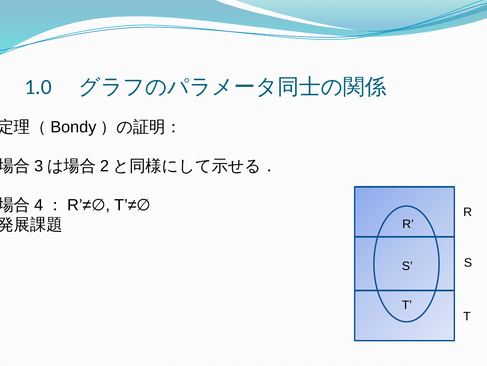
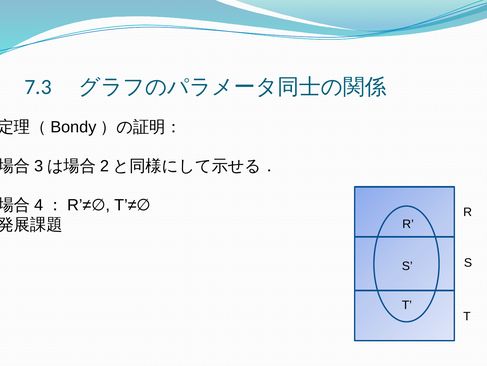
1.0: 1.0 -> 7.3 (38, 87)
